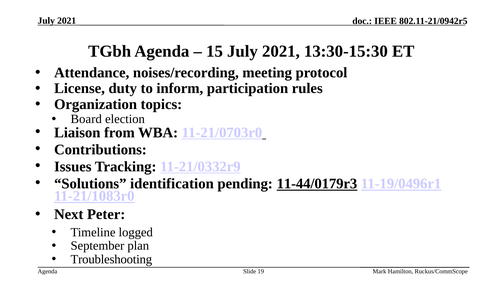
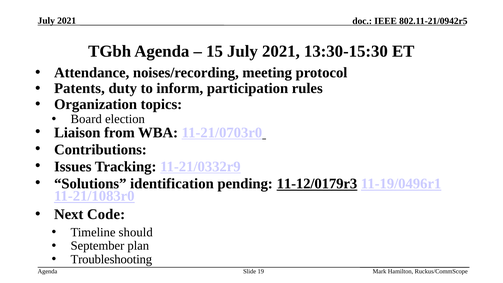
License: License -> Patents (79, 88)
11-44/0179r3: 11-44/0179r3 -> 11-12/0179r3 (317, 184)
Peter: Peter -> Code (106, 214)
logged: logged -> should (136, 232)
